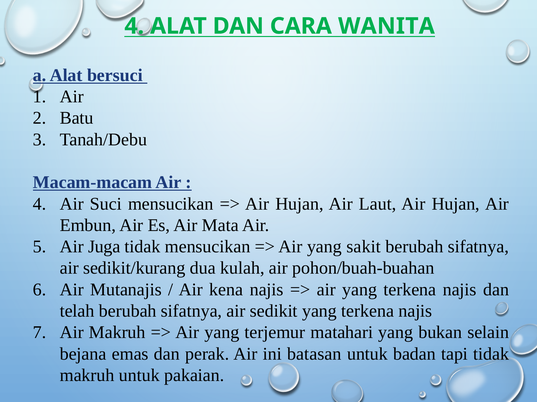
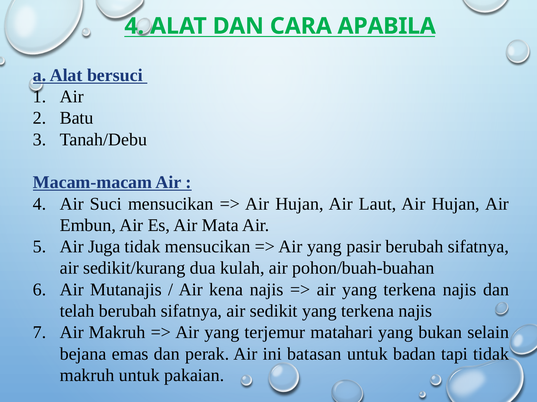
WANITA: WANITA -> APABILA (387, 26)
sakit: sakit -> pasir (364, 247)
